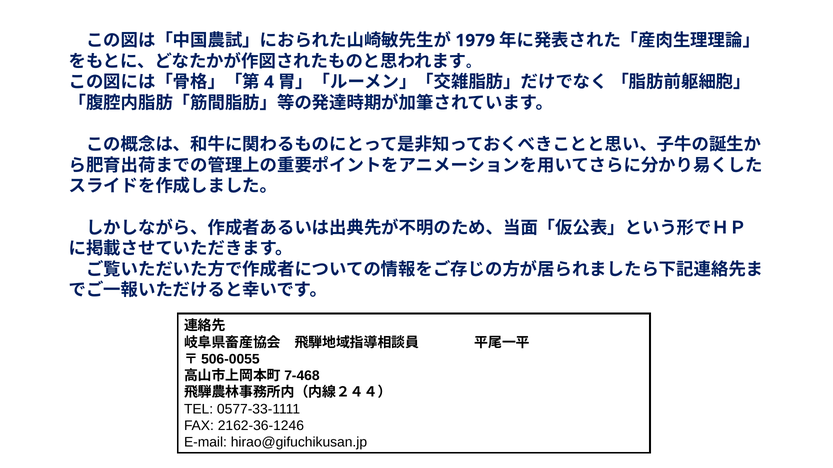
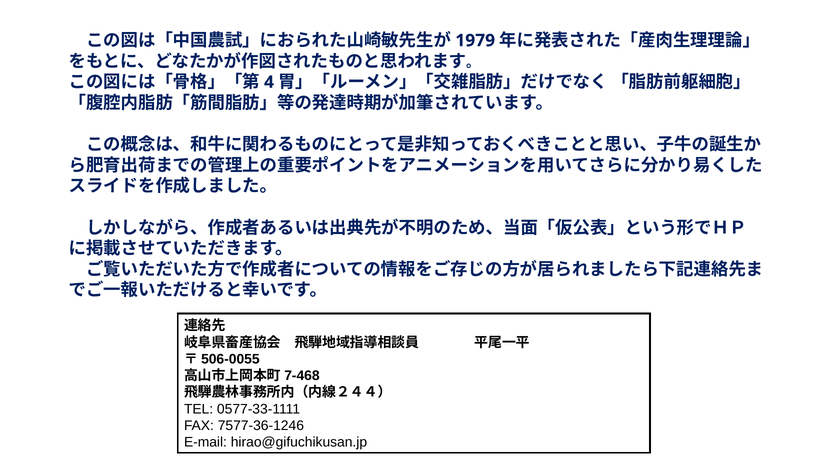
2162-36-1246: 2162-36-1246 -> 7577-36-1246 (261, 426)
